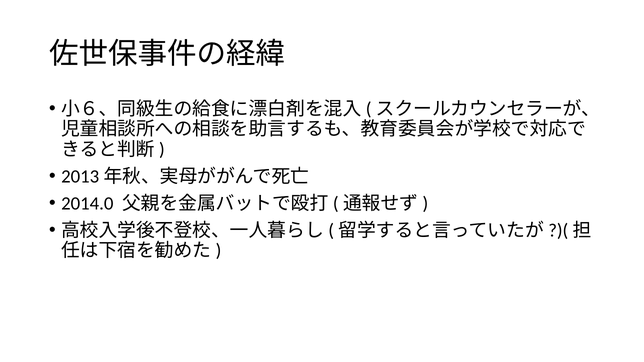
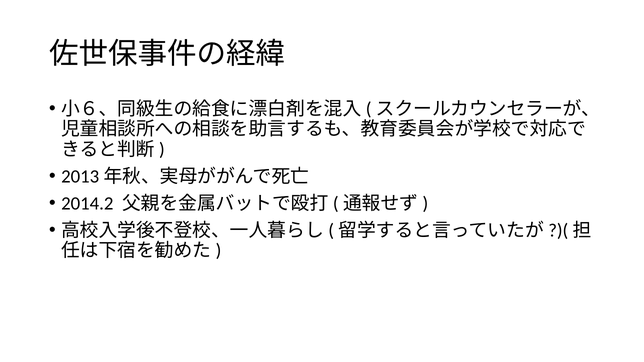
2014.0: 2014.0 -> 2014.2 (87, 203)
